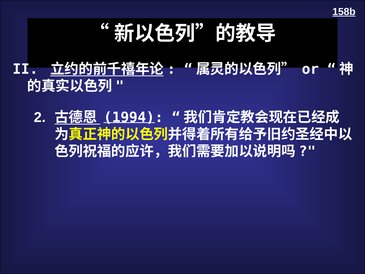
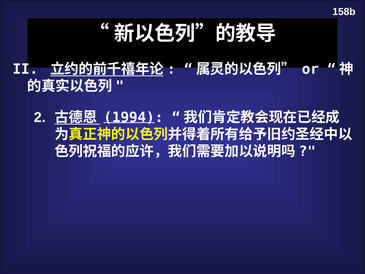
158b underline: present -> none (344, 12)
